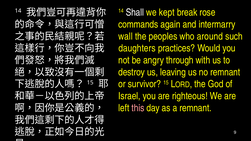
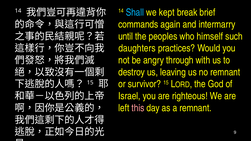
Shall colour: white -> light blue (135, 12)
rose: rose -> brief (207, 12)
wall: wall -> until (126, 36)
around: around -> himself (210, 36)
